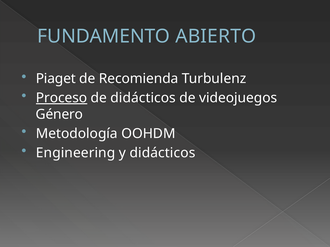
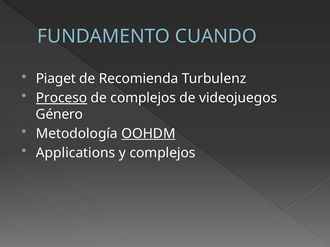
ABIERTO: ABIERTO -> CUANDO (216, 36)
de didácticos: didácticos -> complejos (143, 98)
OOHDM underline: none -> present (148, 134)
Engineering: Engineering -> Applications (76, 153)
y didácticos: didácticos -> complejos (162, 153)
